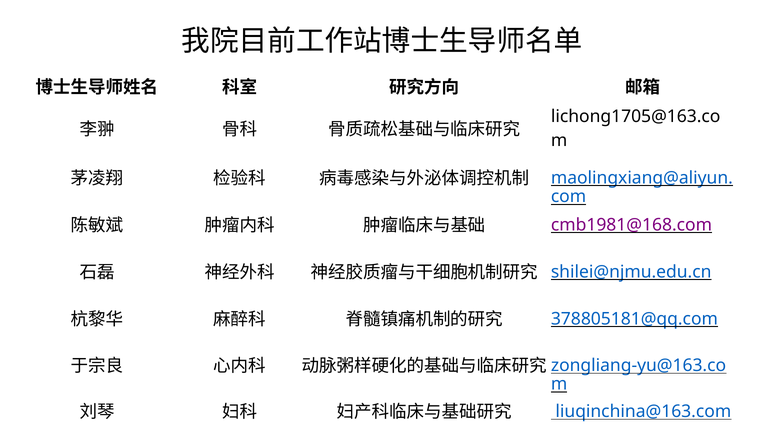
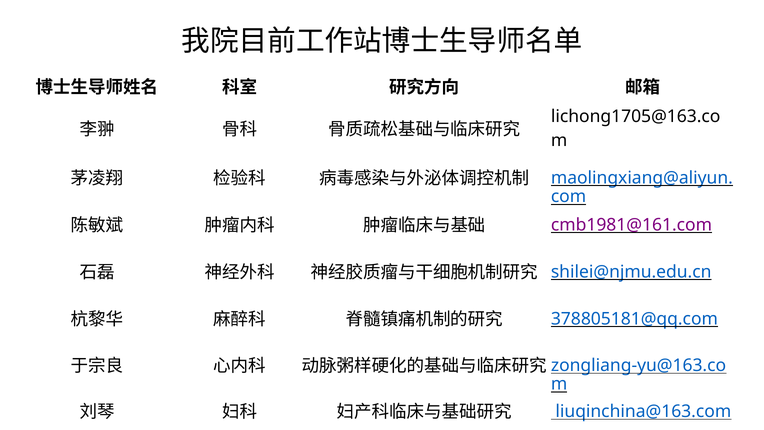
cmb1981@168.com: cmb1981@168.com -> cmb1981@161.com (631, 225)
